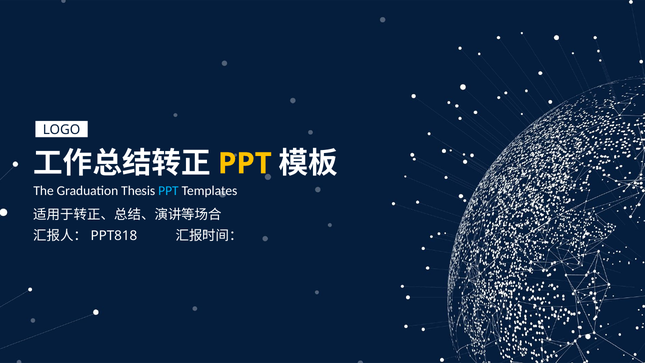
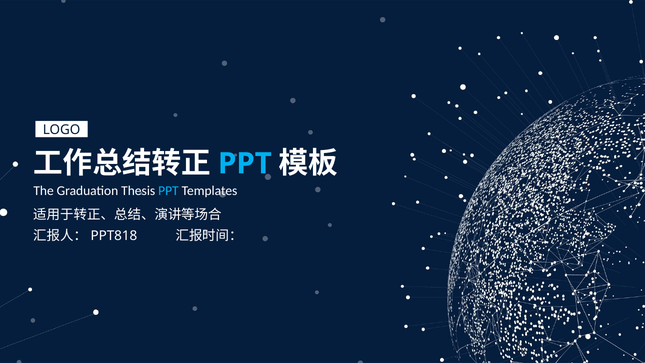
PPT colour: yellow -> light blue (245, 163)
